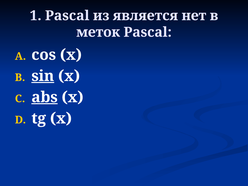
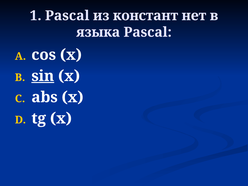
является: является -> констант (146, 16)
меток: меток -> языка (98, 32)
abs underline: present -> none (45, 97)
